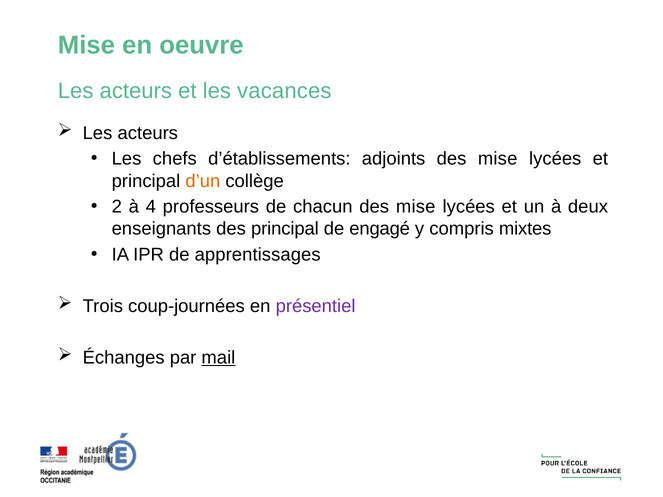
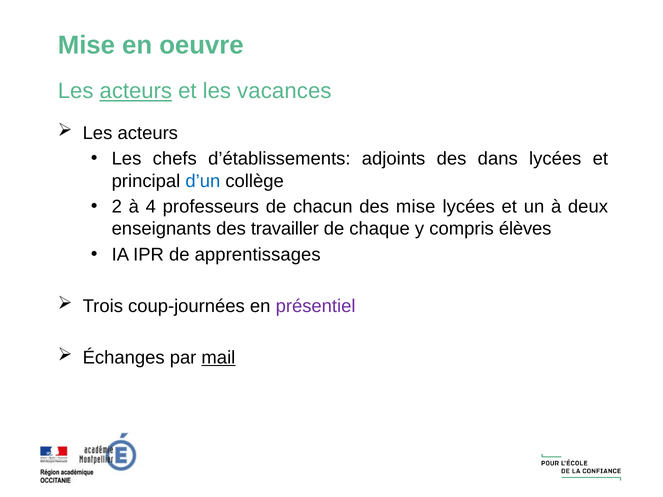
acteurs underline: none -> present (136, 91)
adjoints des mise: mise -> dans (498, 159)
d’un colour: orange -> blue (203, 181)
des principal: principal -> travailler (285, 229)
engagé: engagé -> chaque (380, 229)
mixtes: mixtes -> élèves (525, 229)
